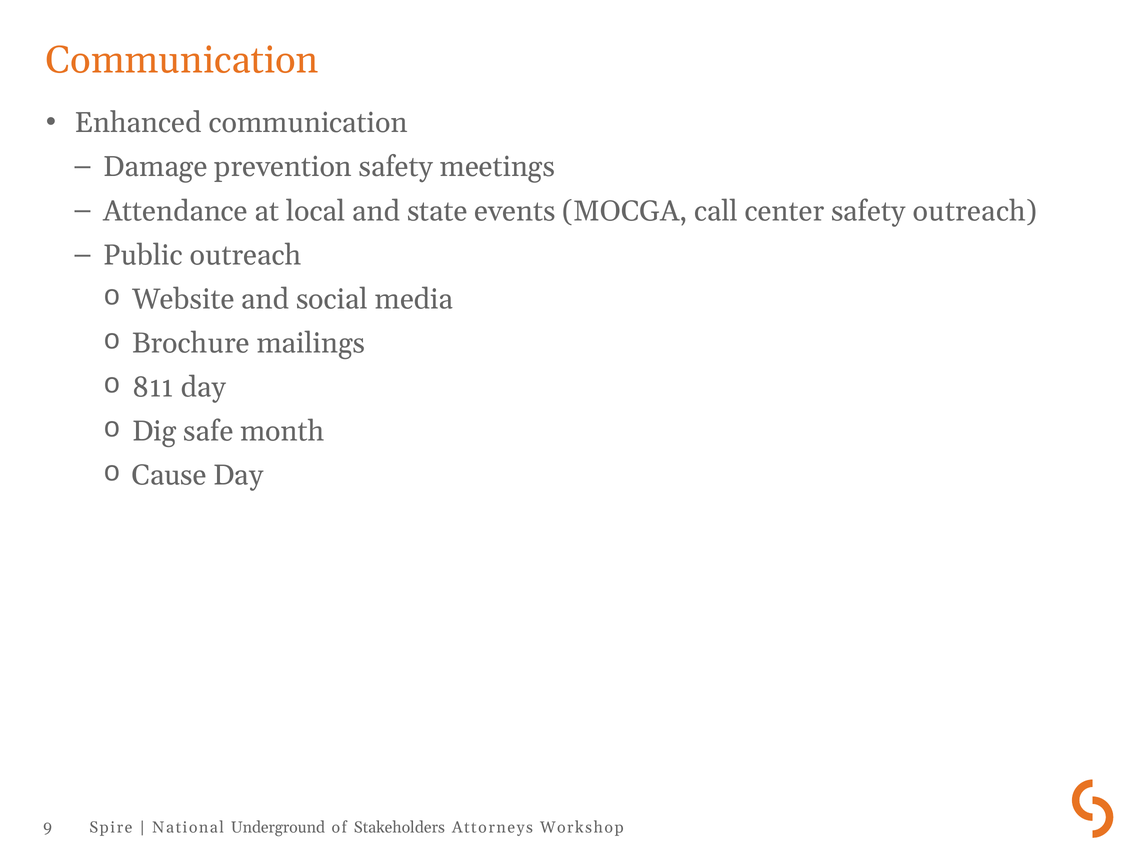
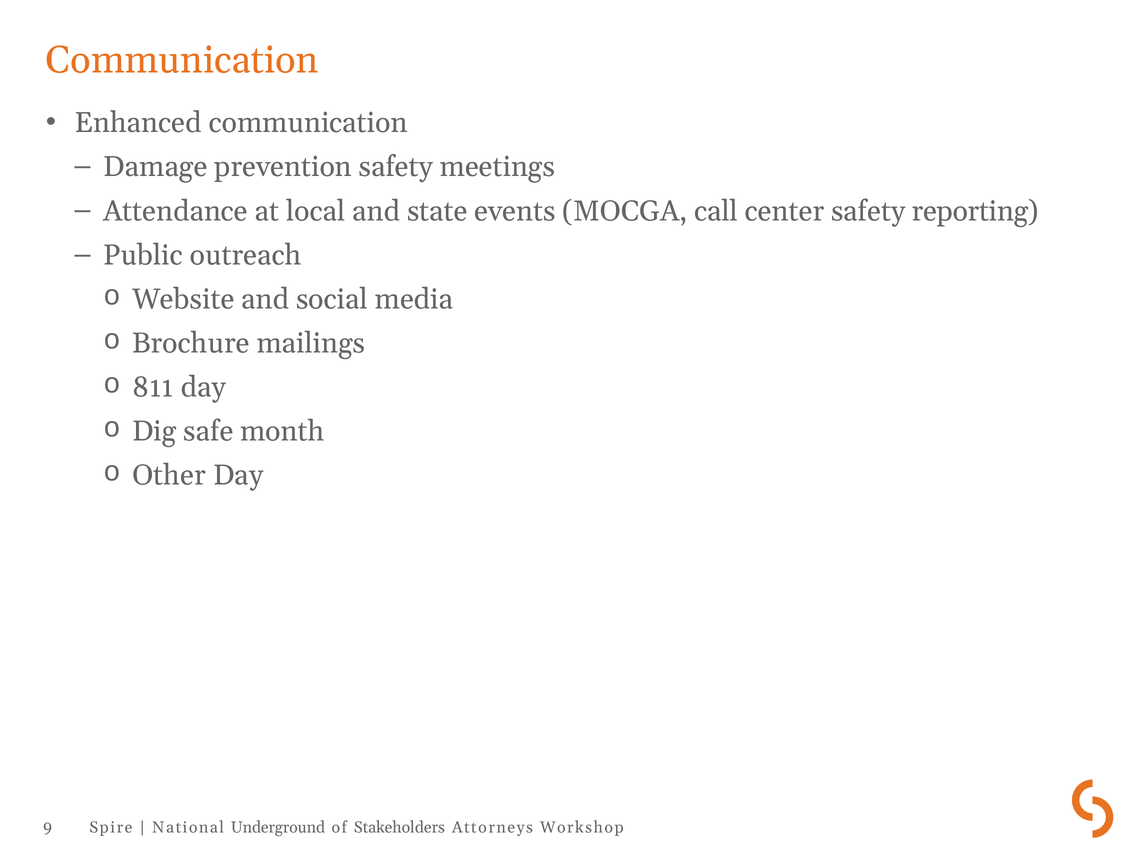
safety outreach: outreach -> reporting (975, 211)
Cause: Cause -> Other (169, 475)
